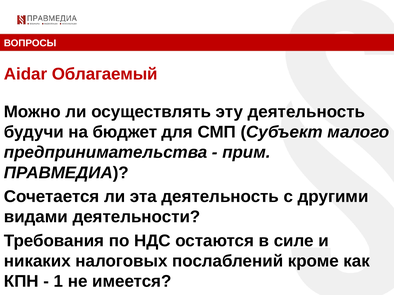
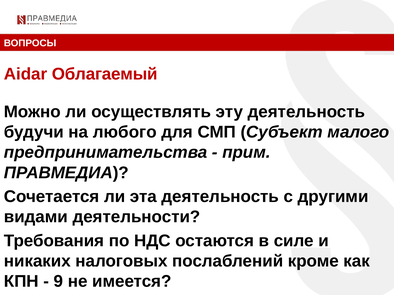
бюджет: бюджет -> любого (125, 132)
1: 1 -> 9 (58, 282)
